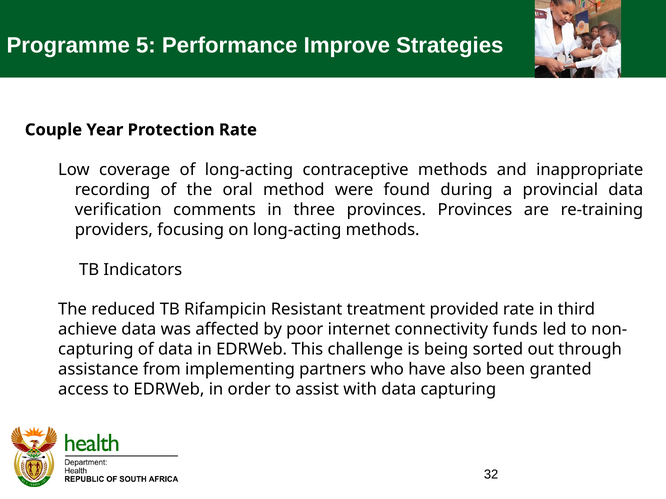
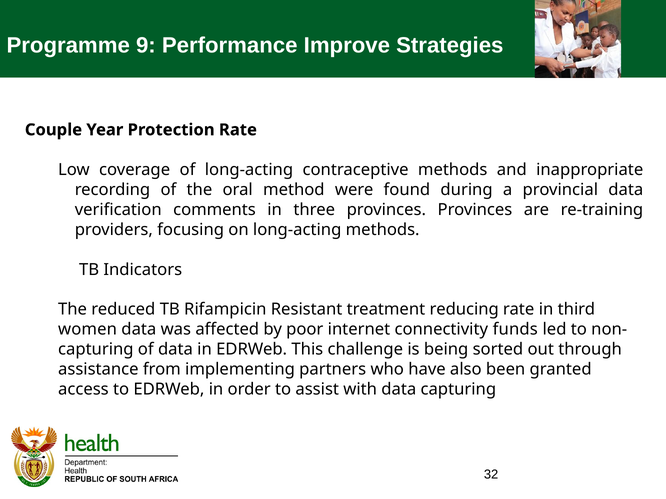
5: 5 -> 9 (146, 46)
provided: provided -> reducing (464, 310)
achieve: achieve -> women (88, 330)
